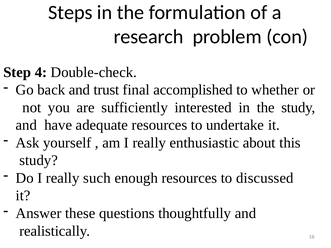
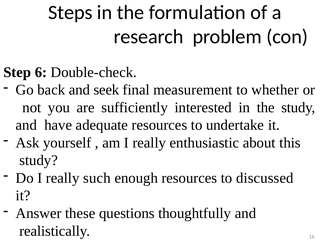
4: 4 -> 6 (41, 72)
trust: trust -> seek (106, 90)
accomplished: accomplished -> measurement (193, 90)
